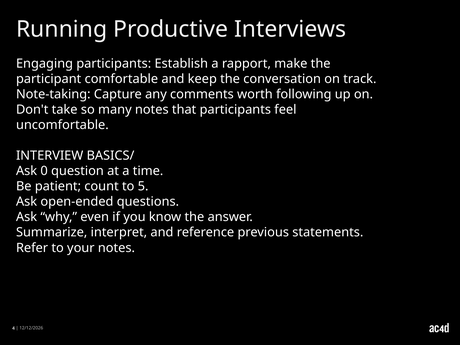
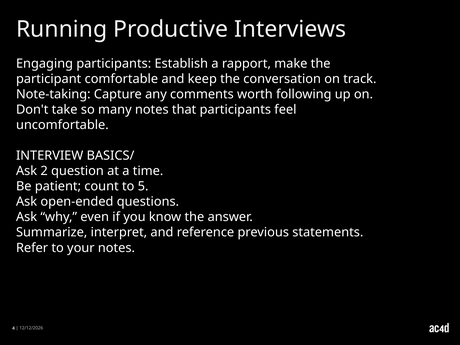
0: 0 -> 2 (44, 171)
